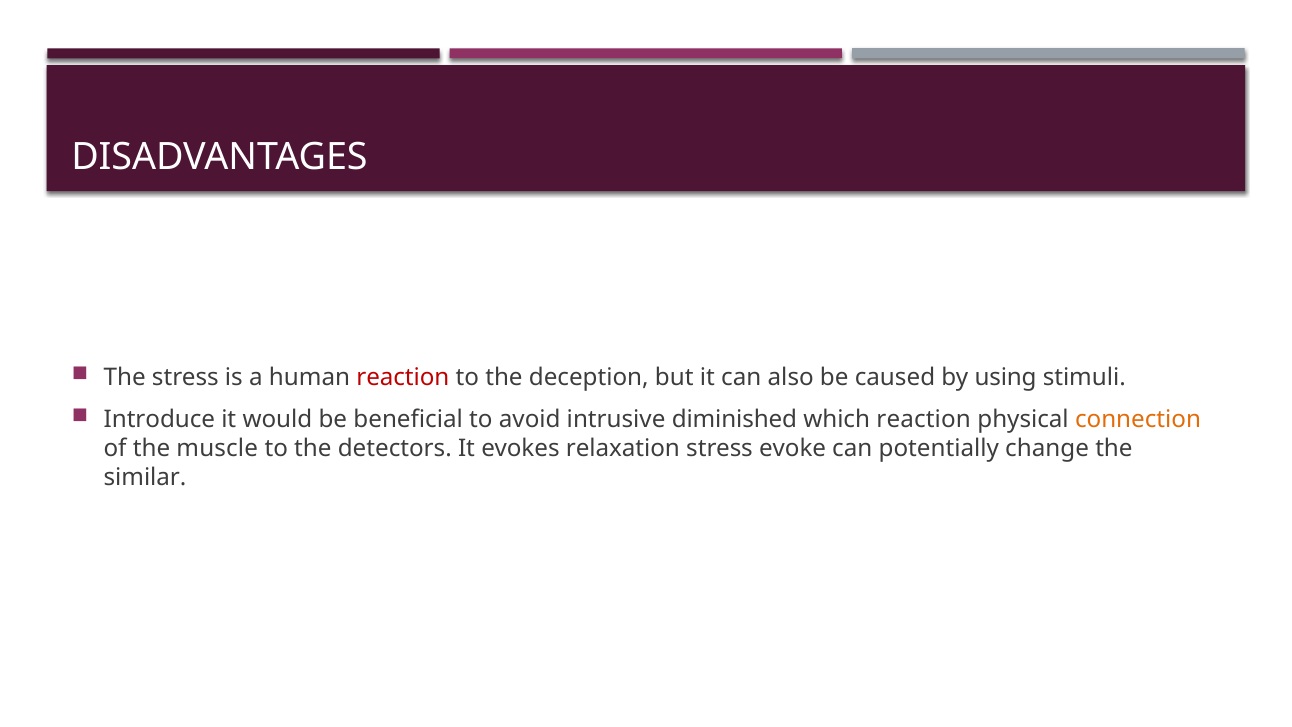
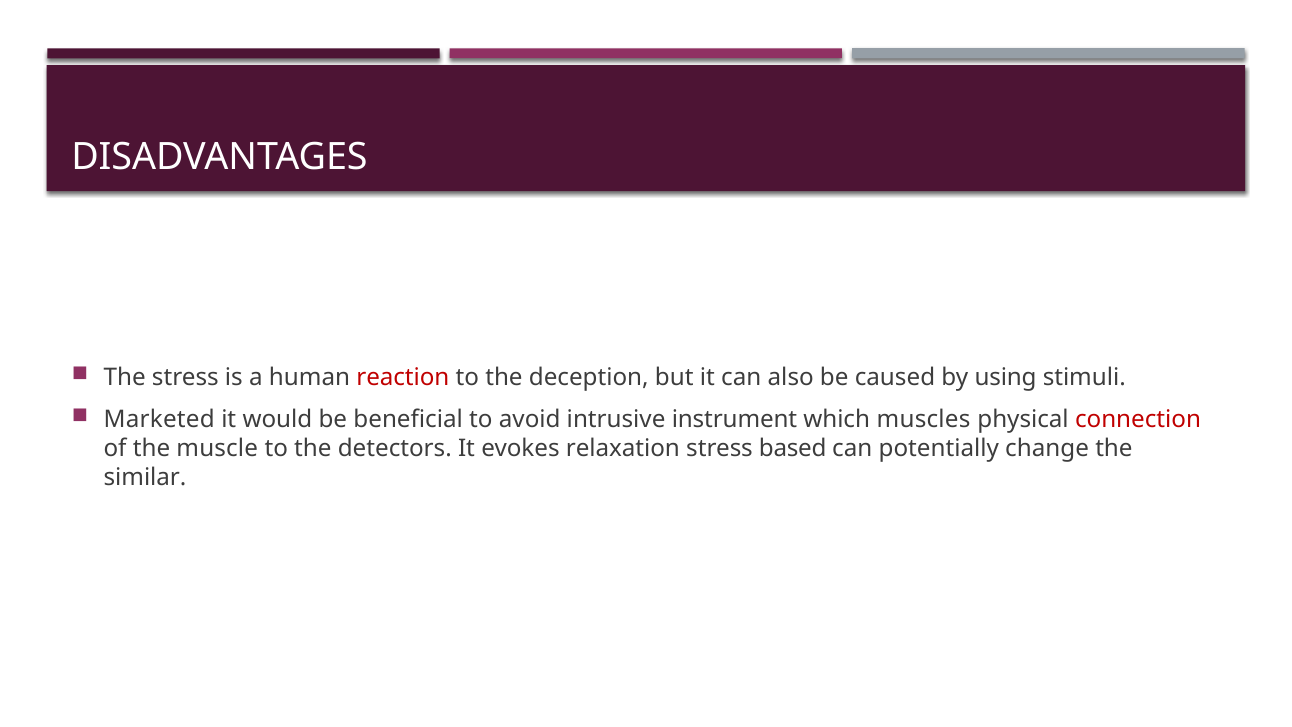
Introduce: Introduce -> Marketed (159, 420)
diminished: diminished -> instrument (734, 420)
which reaction: reaction -> muscles (924, 420)
connection colour: orange -> red (1138, 420)
evoke: evoke -> based (793, 449)
